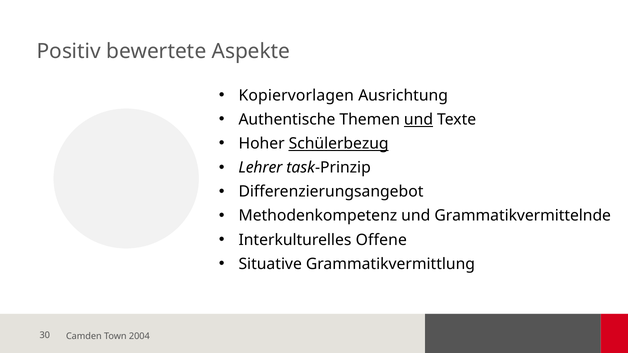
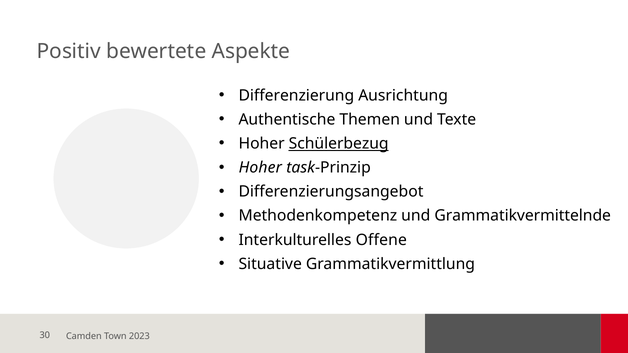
Kopiervorlagen: Kopiervorlagen -> Differenzierung (296, 96)
und underline: present -> none (419, 120)
Lehrer: Lehrer -> Hoher (260, 168)
2004: 2004 -> 2023 (139, 336)
